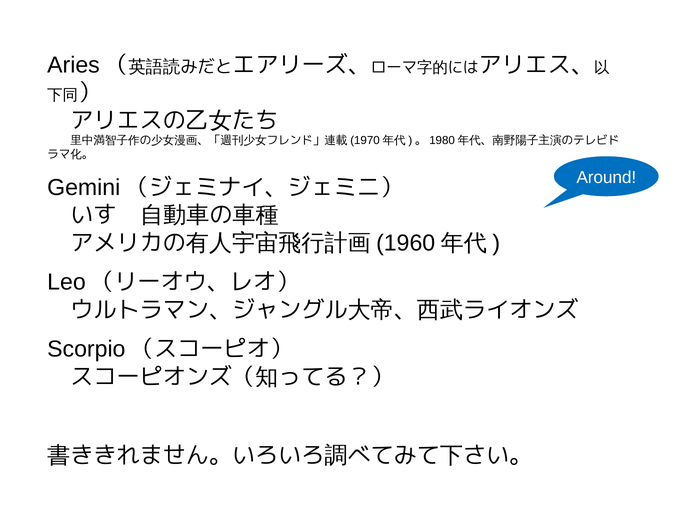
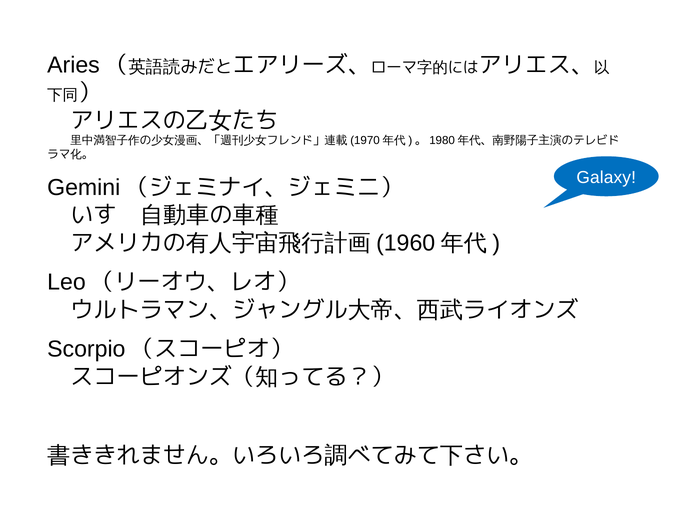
Around: Around -> Galaxy (606, 177)
